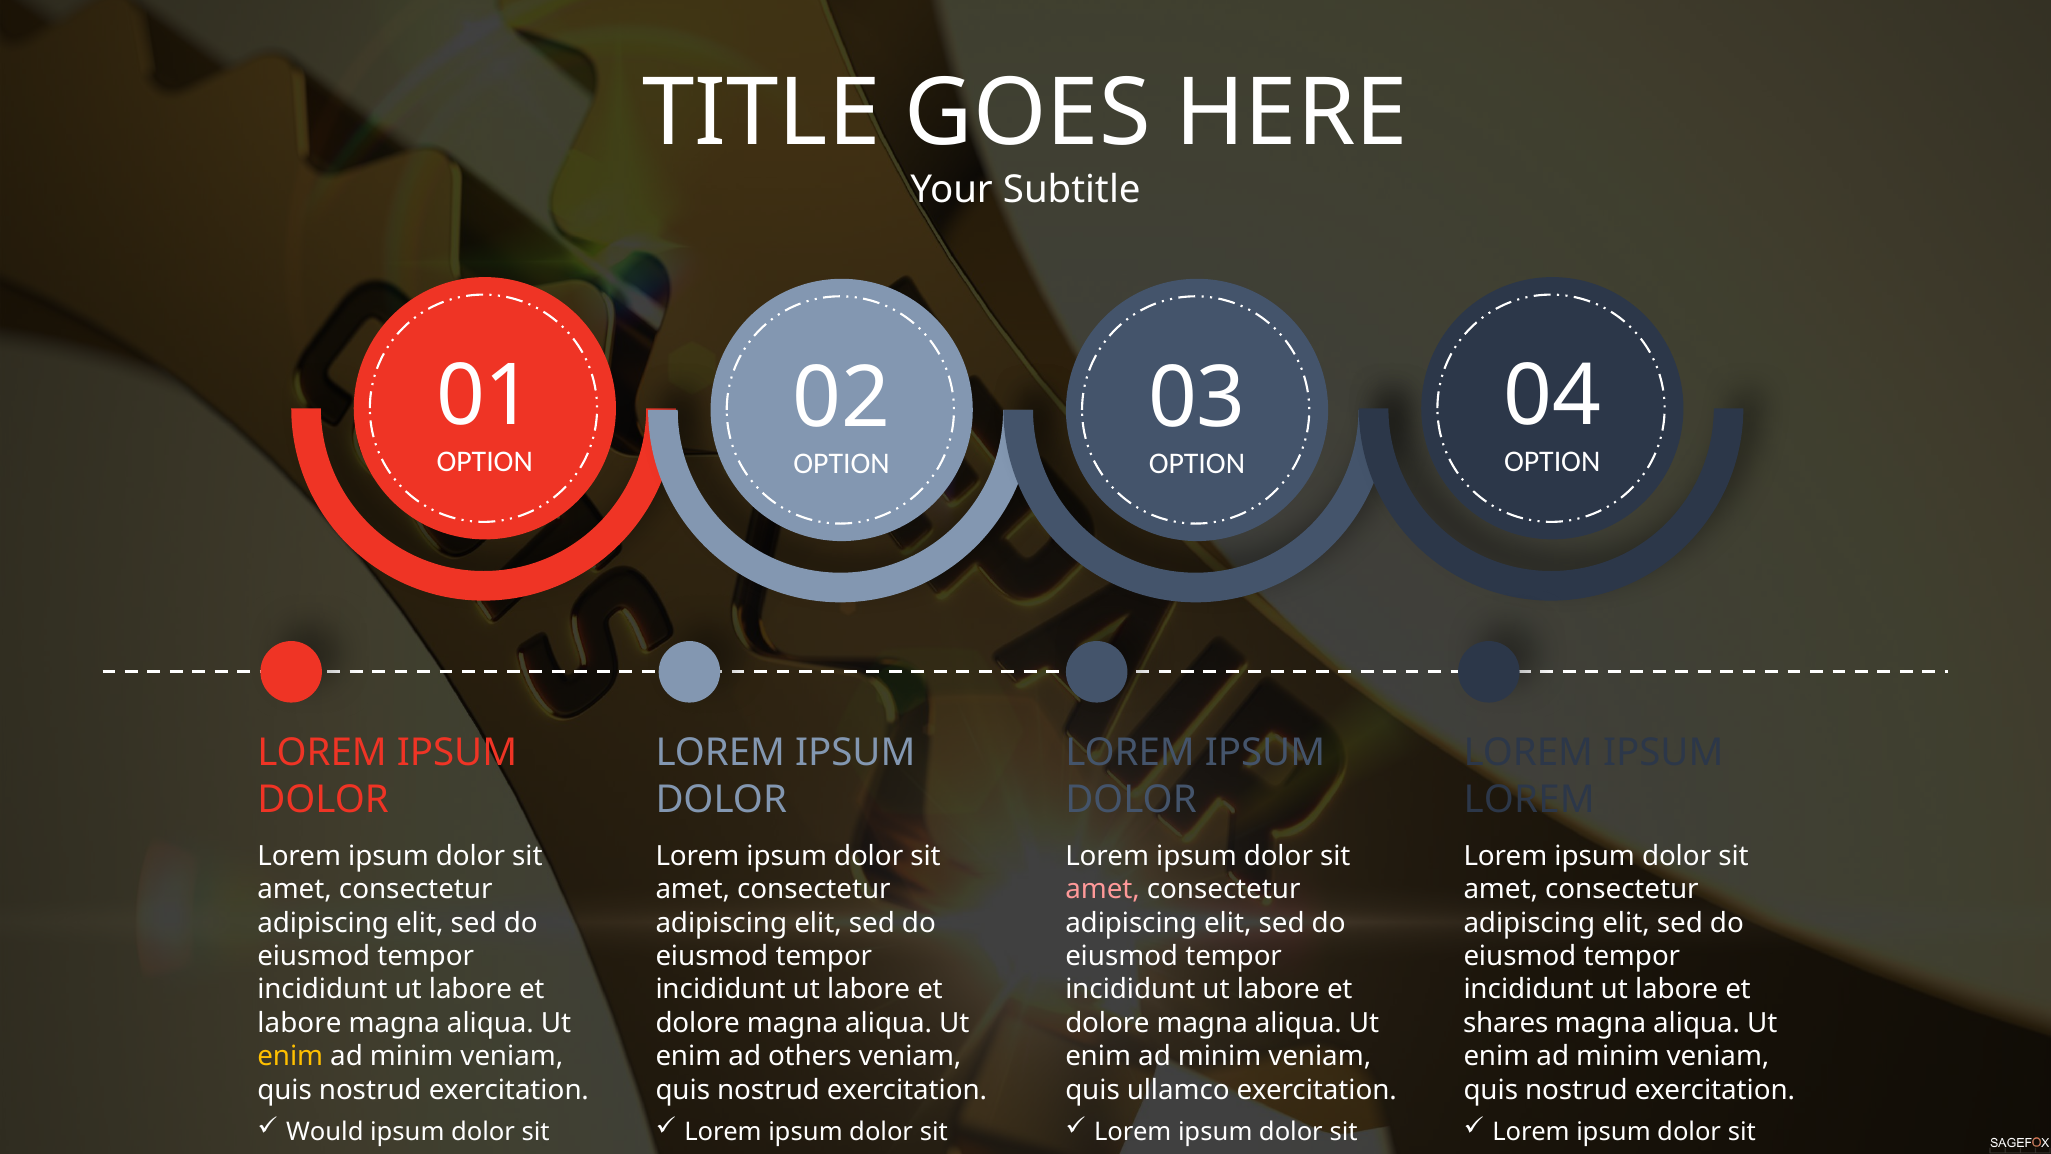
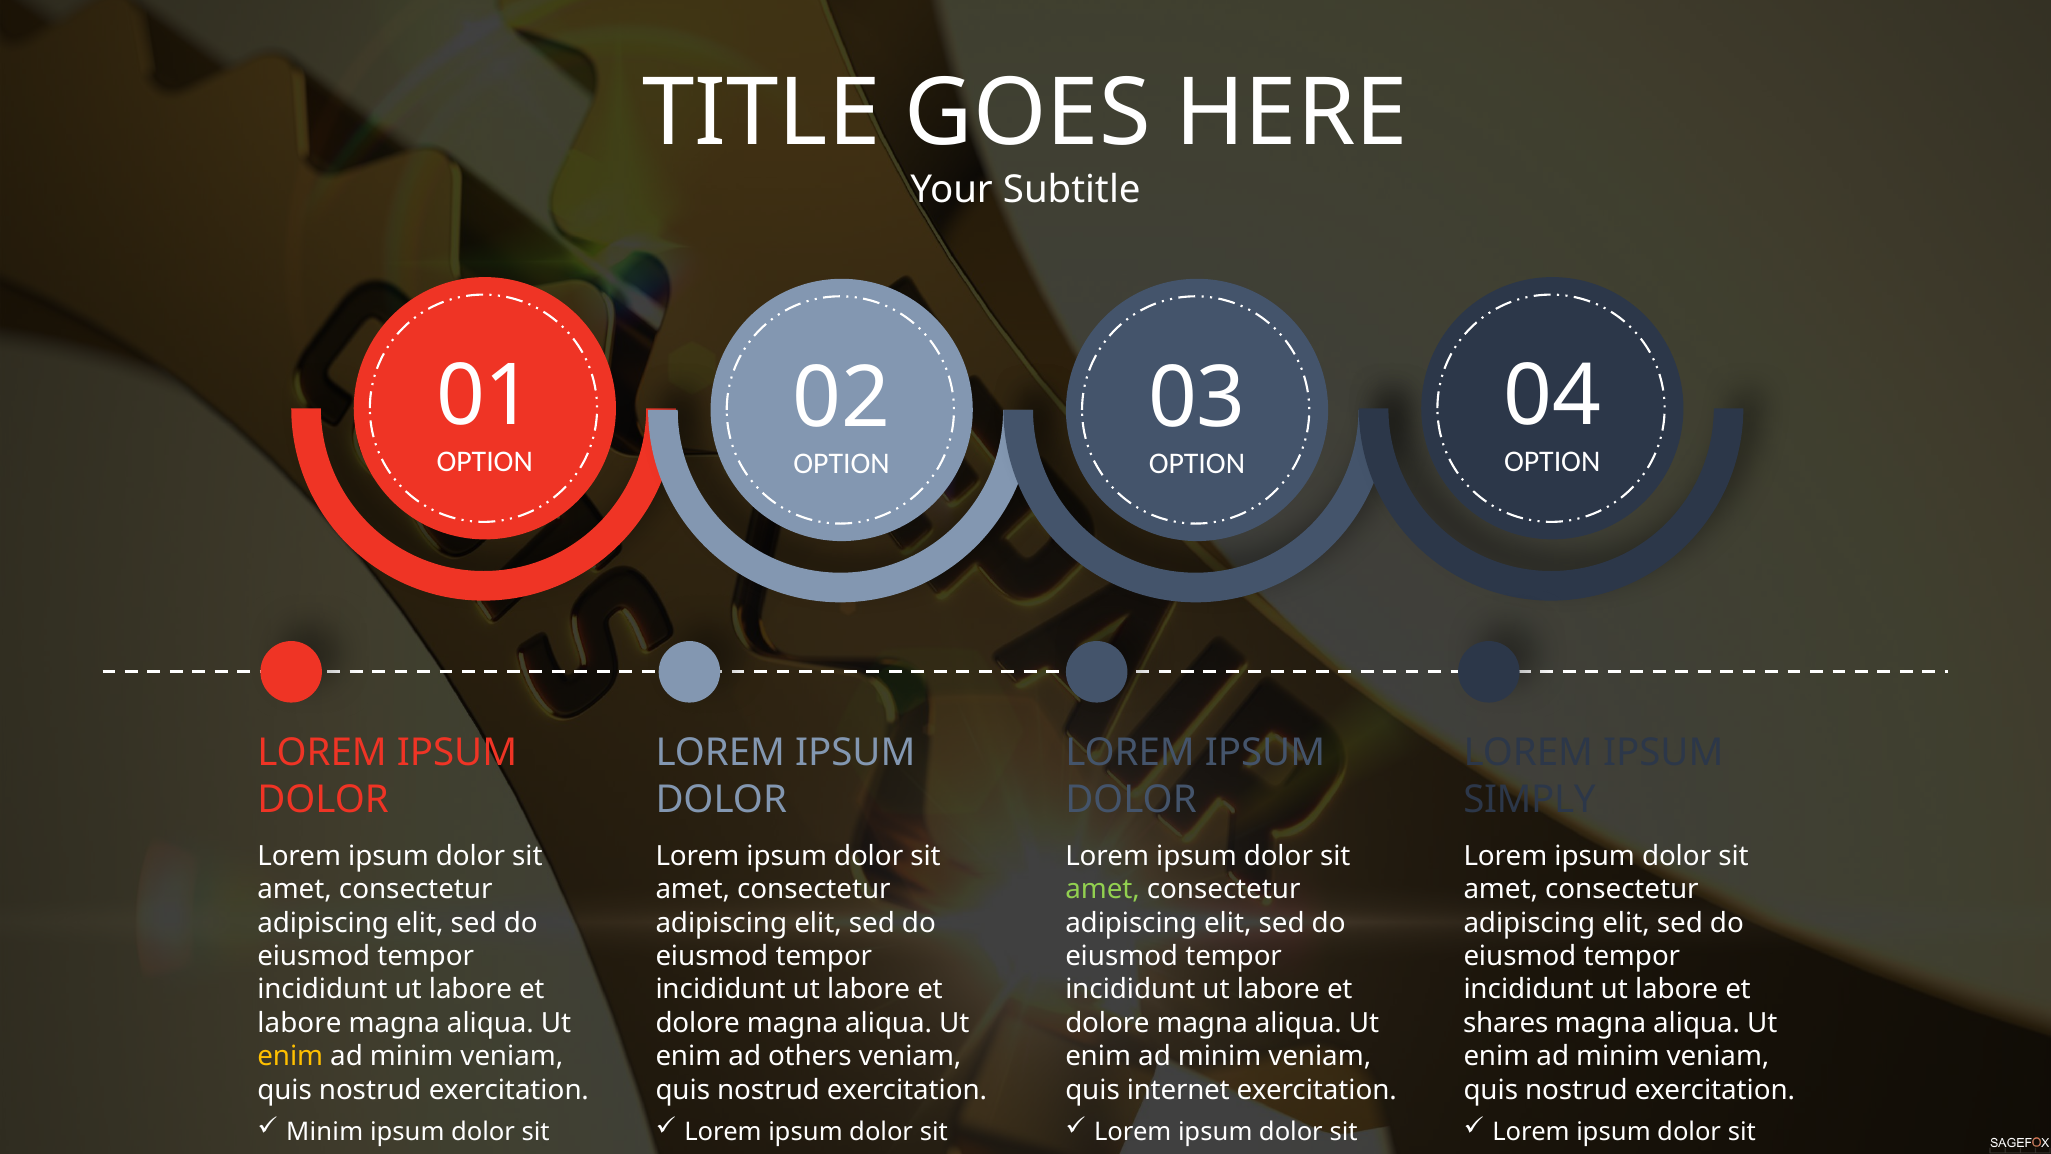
LOREM: LOREM -> SIMPLY (1529, 799)
amet colour: pink -> light green (1103, 889)
ullamco: ullamco -> internet (1178, 1090)
Would: Would -> Minim (325, 1132)
